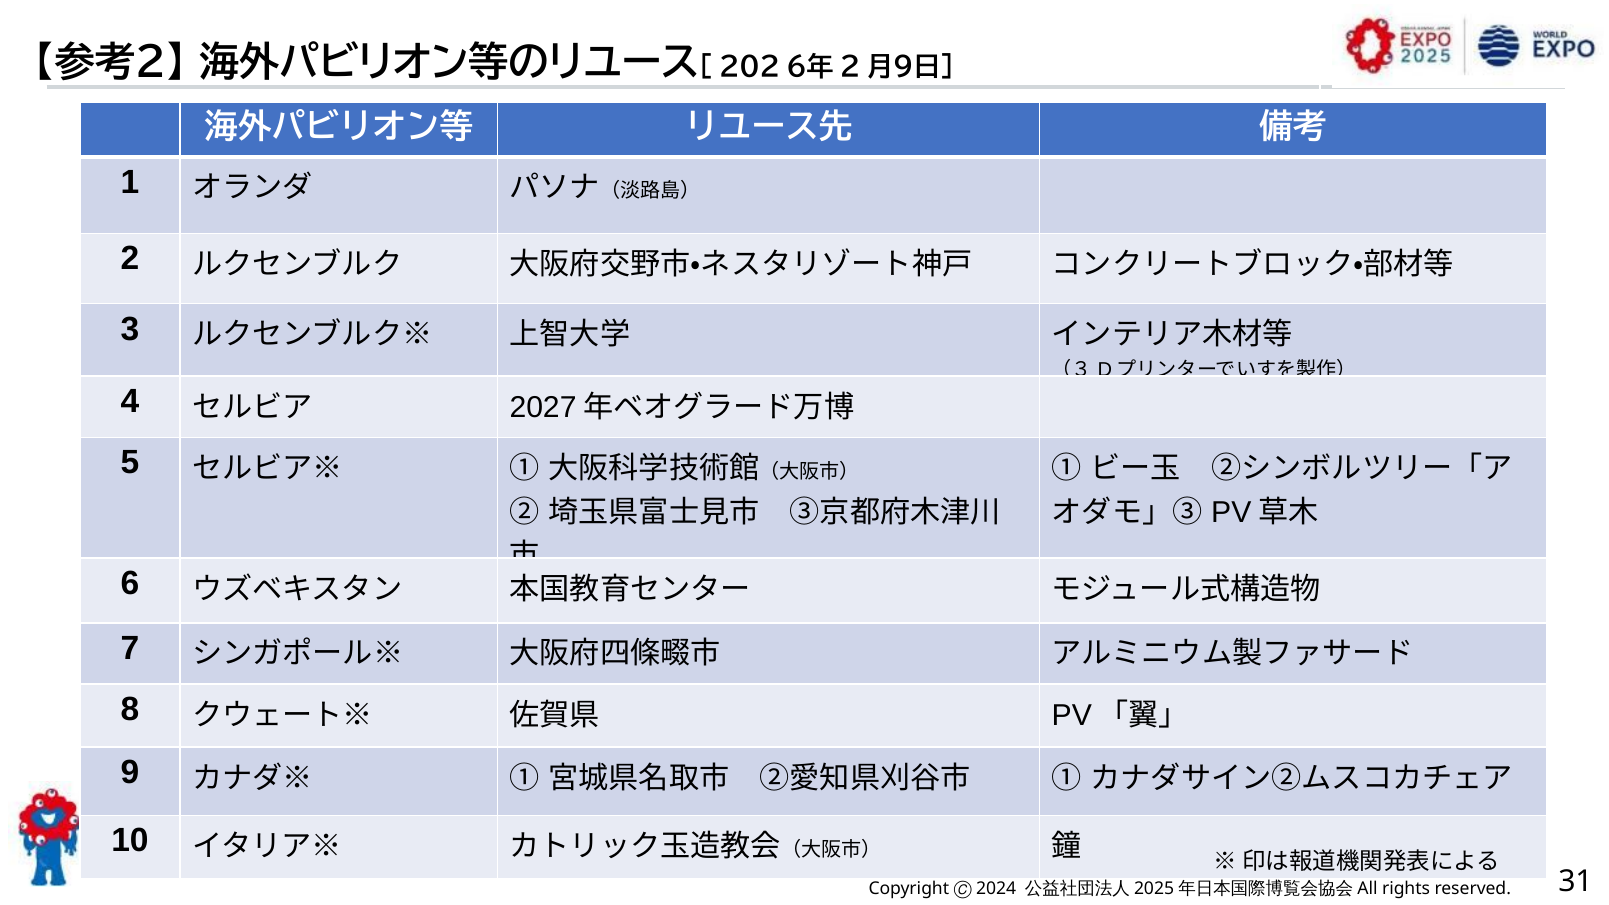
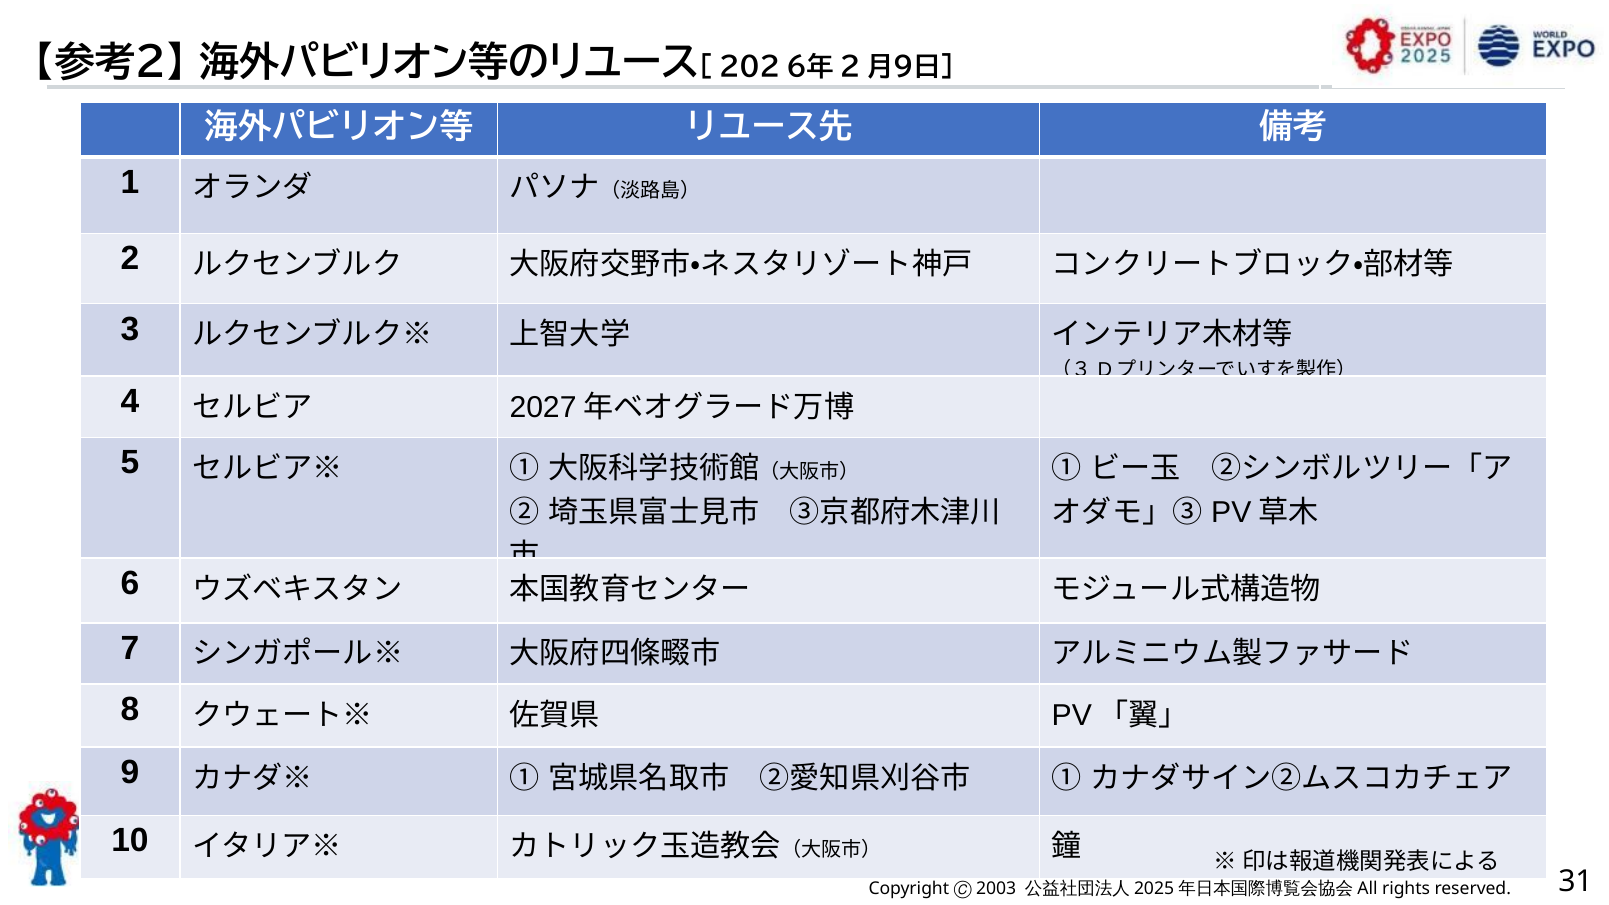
2024: 2024 -> 2003 (996, 889)
